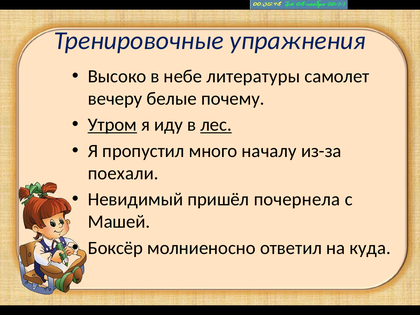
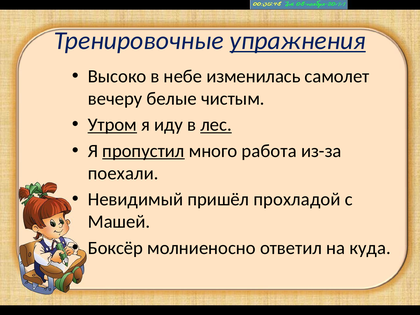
упражнения underline: none -> present (298, 41)
литературы: литературы -> изменилась (253, 76)
почему: почему -> чистым (233, 99)
пропустил underline: none -> present (143, 151)
началу: началу -> работа (269, 151)
почернела: почернела -> прохладой (297, 199)
